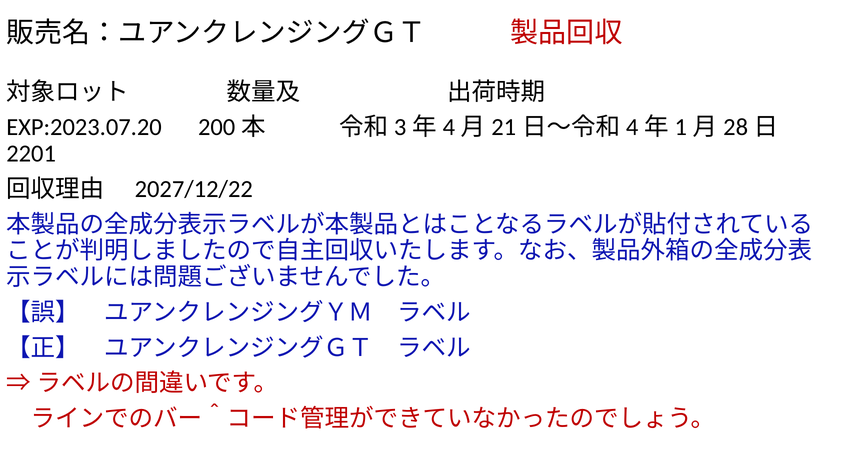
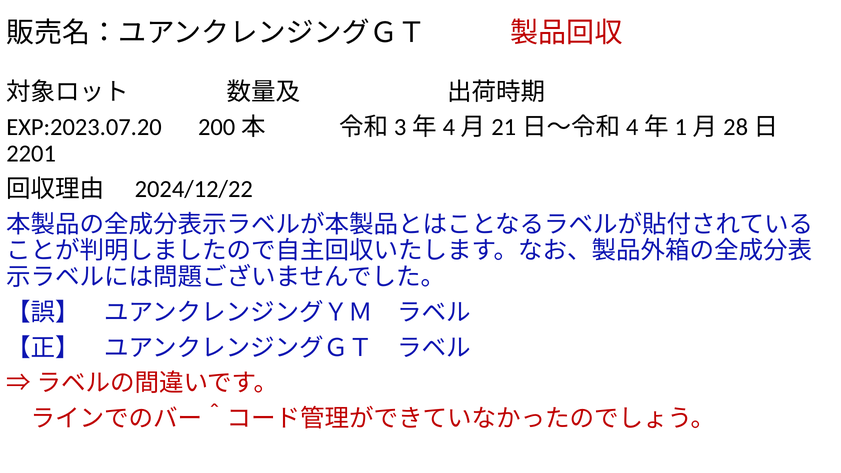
2027/12/22: 2027/12/22 -> 2024/12/22 (194, 189)
